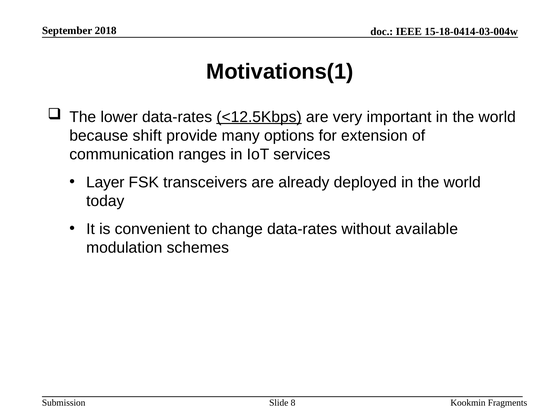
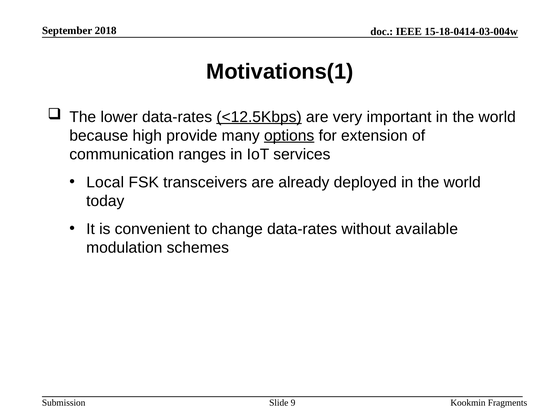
shift: shift -> high (147, 136)
options underline: none -> present (289, 136)
Layer: Layer -> Local (105, 182)
8: 8 -> 9 (293, 403)
